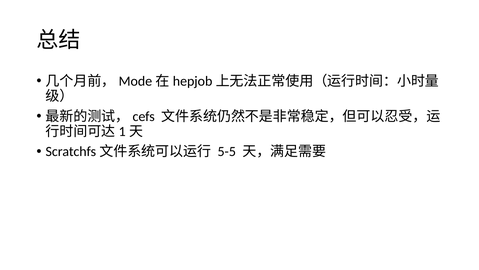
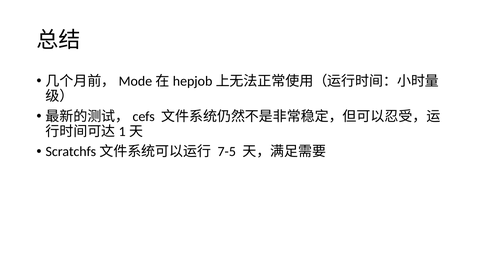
5-5: 5-5 -> 7-5 (227, 151)
